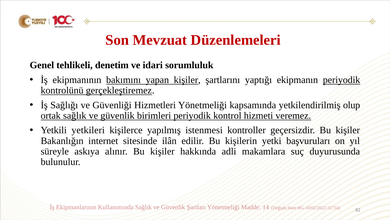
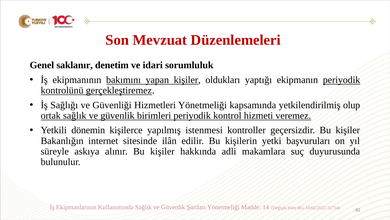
tehlikeli: tehlikeli -> saklanır (75, 65)
şartlarını: şartlarını -> oldukları (223, 80)
yetkileri: yetkileri -> dönemin (88, 130)
